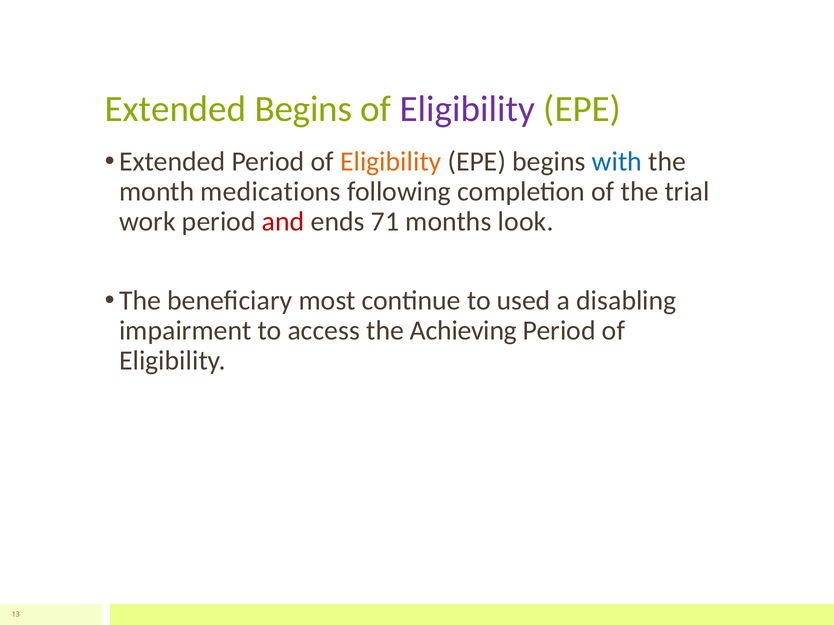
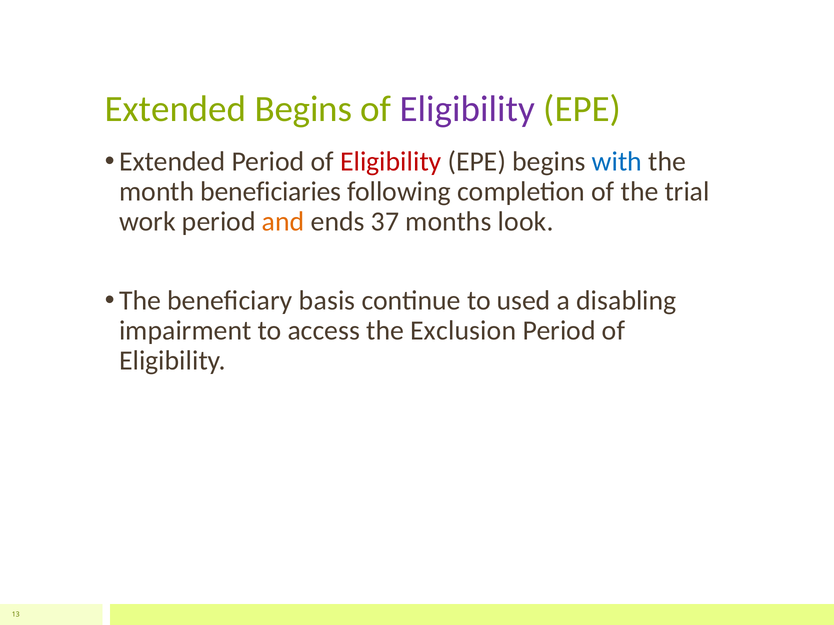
Eligibility colour: orange -> red (391, 162)
medications: medications -> beneficiaries (271, 192)
and colour: red -> orange (283, 222)
71: 71 -> 37 (385, 222)
most: most -> basis (327, 301)
Achieving: Achieving -> Exclusion (463, 331)
